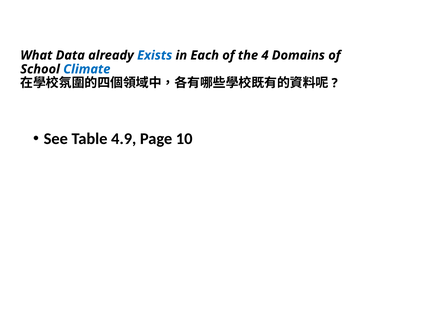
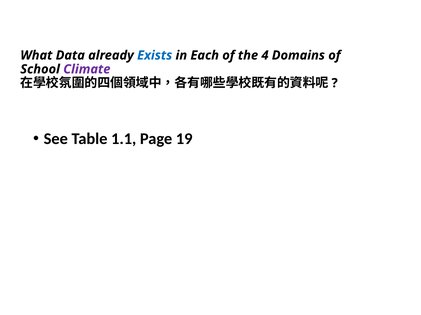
Climate colour: blue -> purple (87, 69)
4.9: 4.9 -> 1.1 (124, 139)
10: 10 -> 19 (184, 139)
